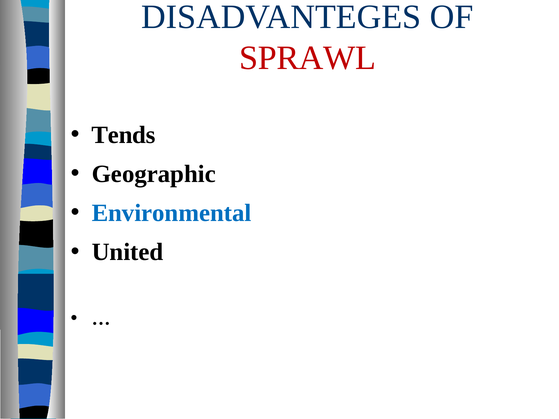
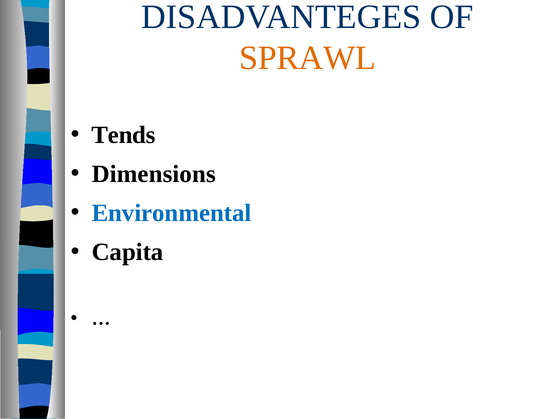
SPRAWL colour: red -> orange (308, 58)
Geographic: Geographic -> Dimensions (154, 174)
United: United -> Capita (128, 252)
